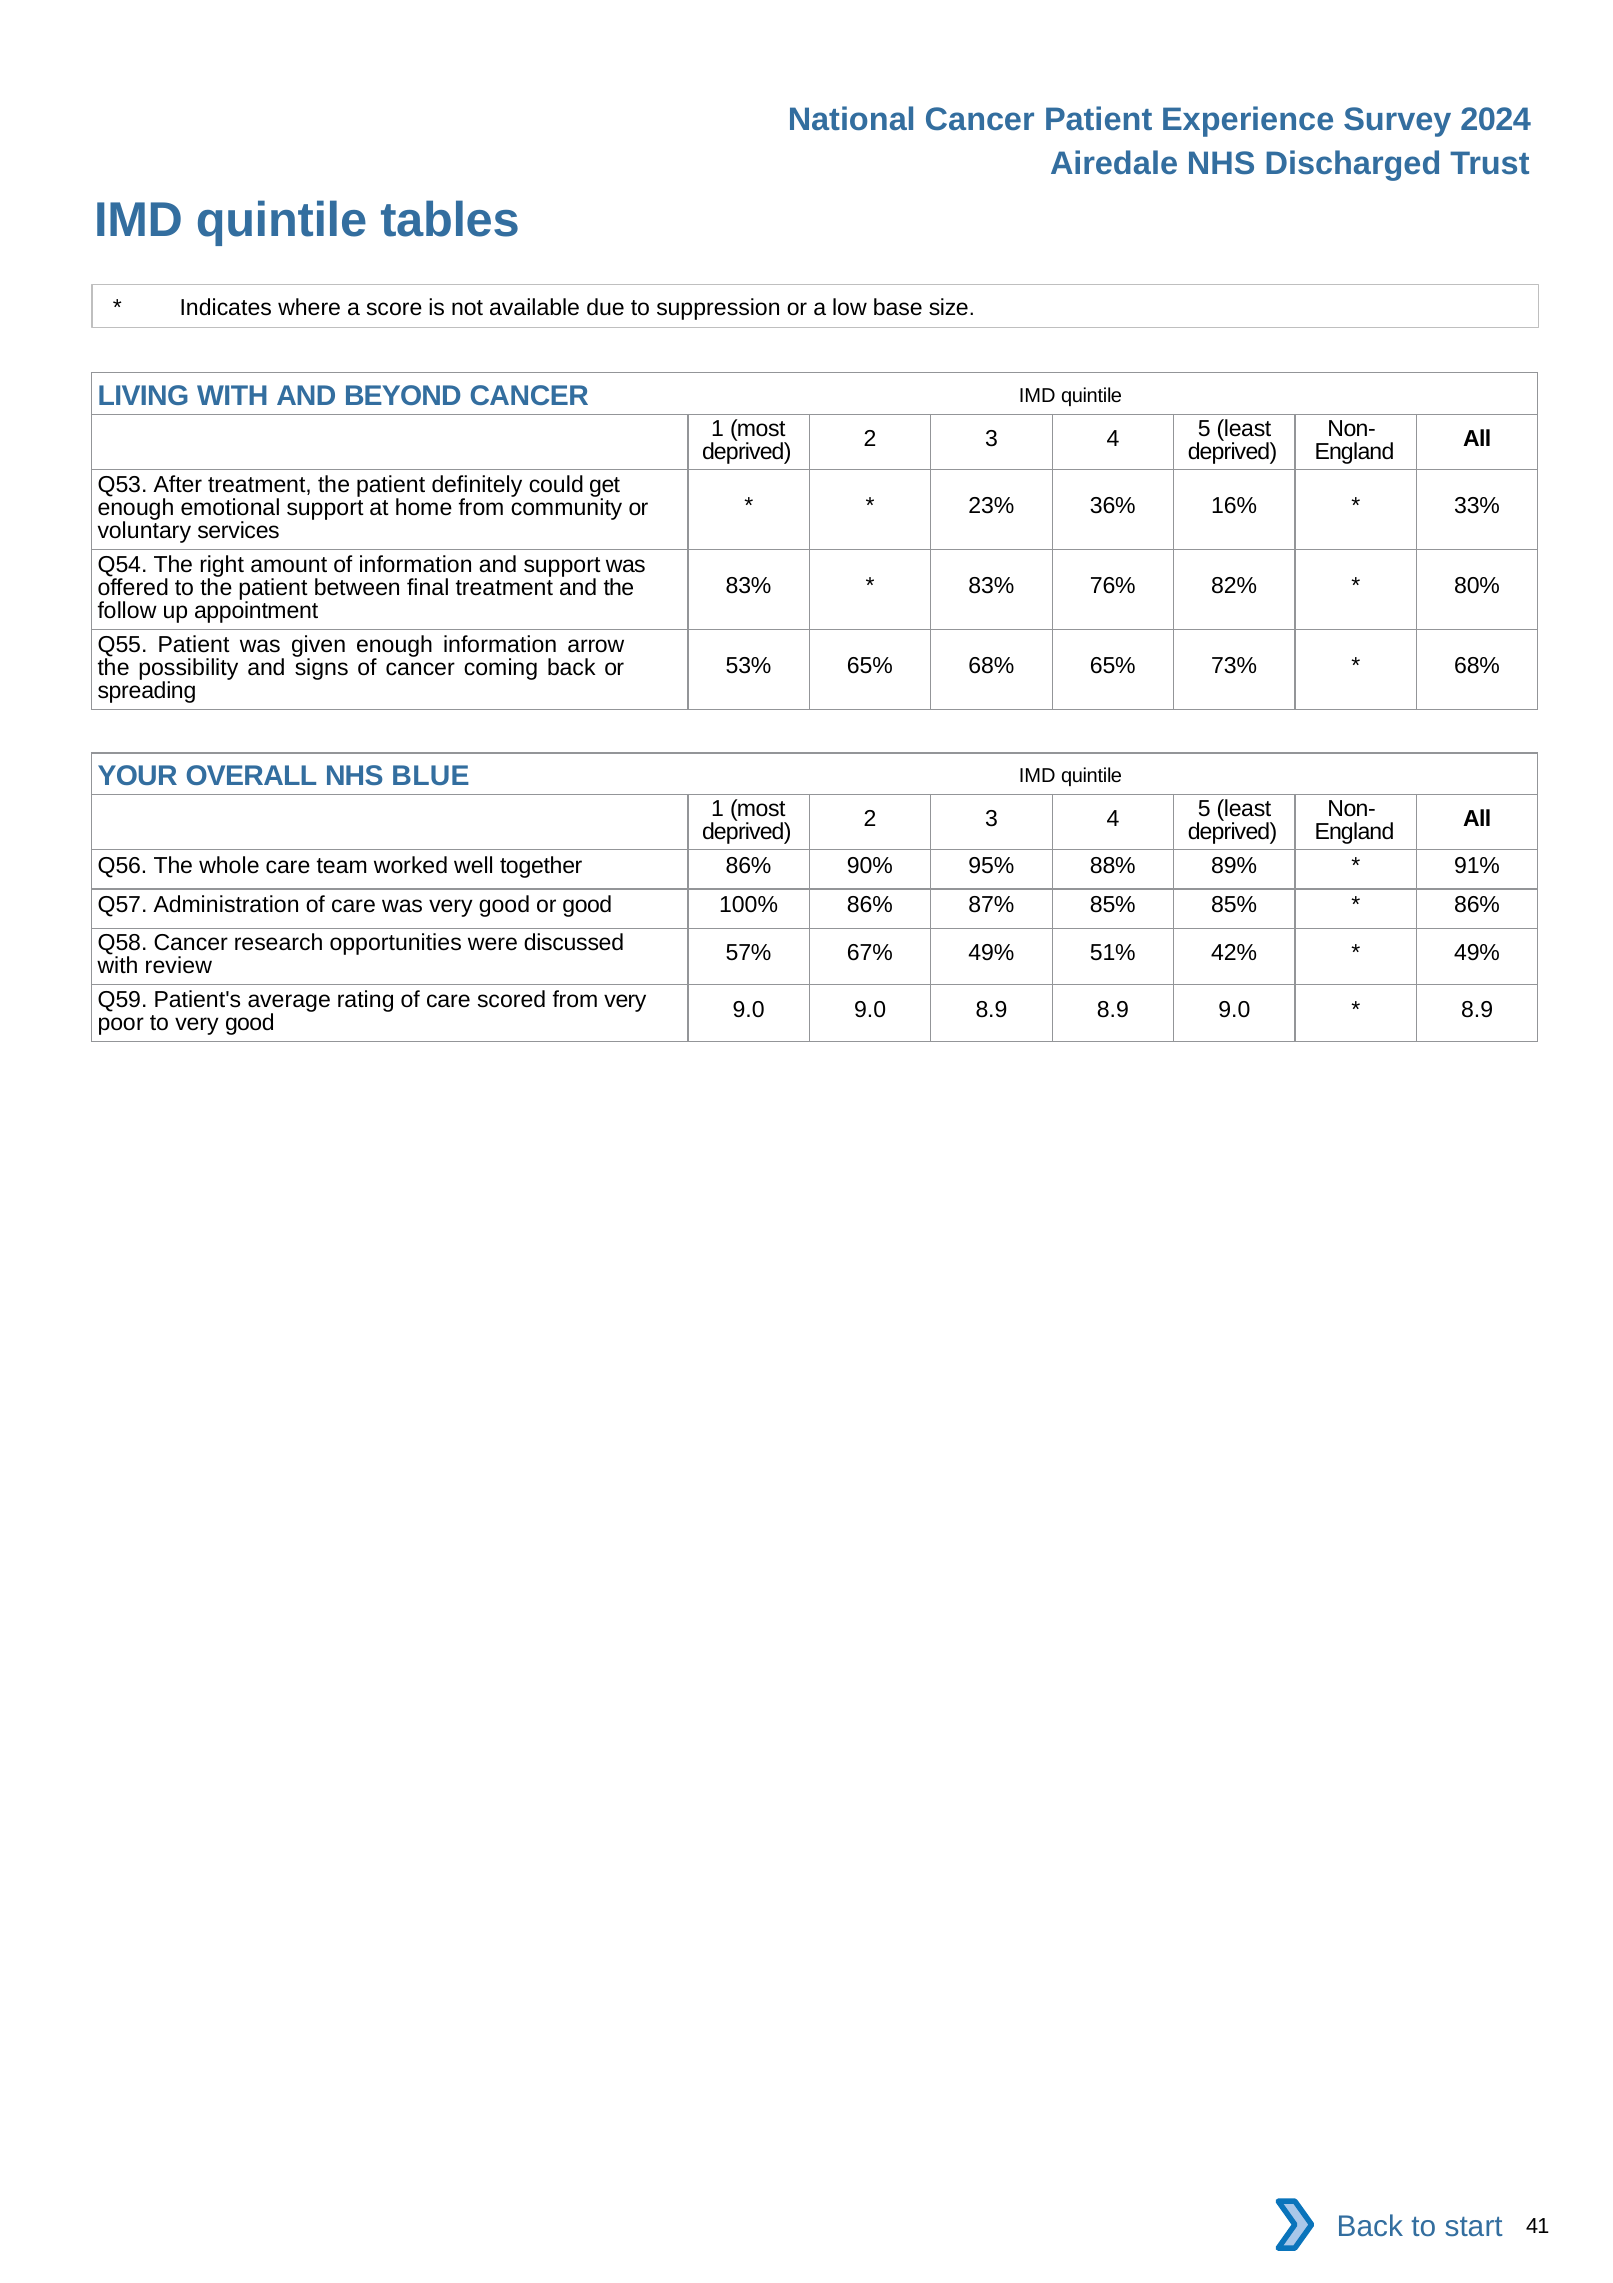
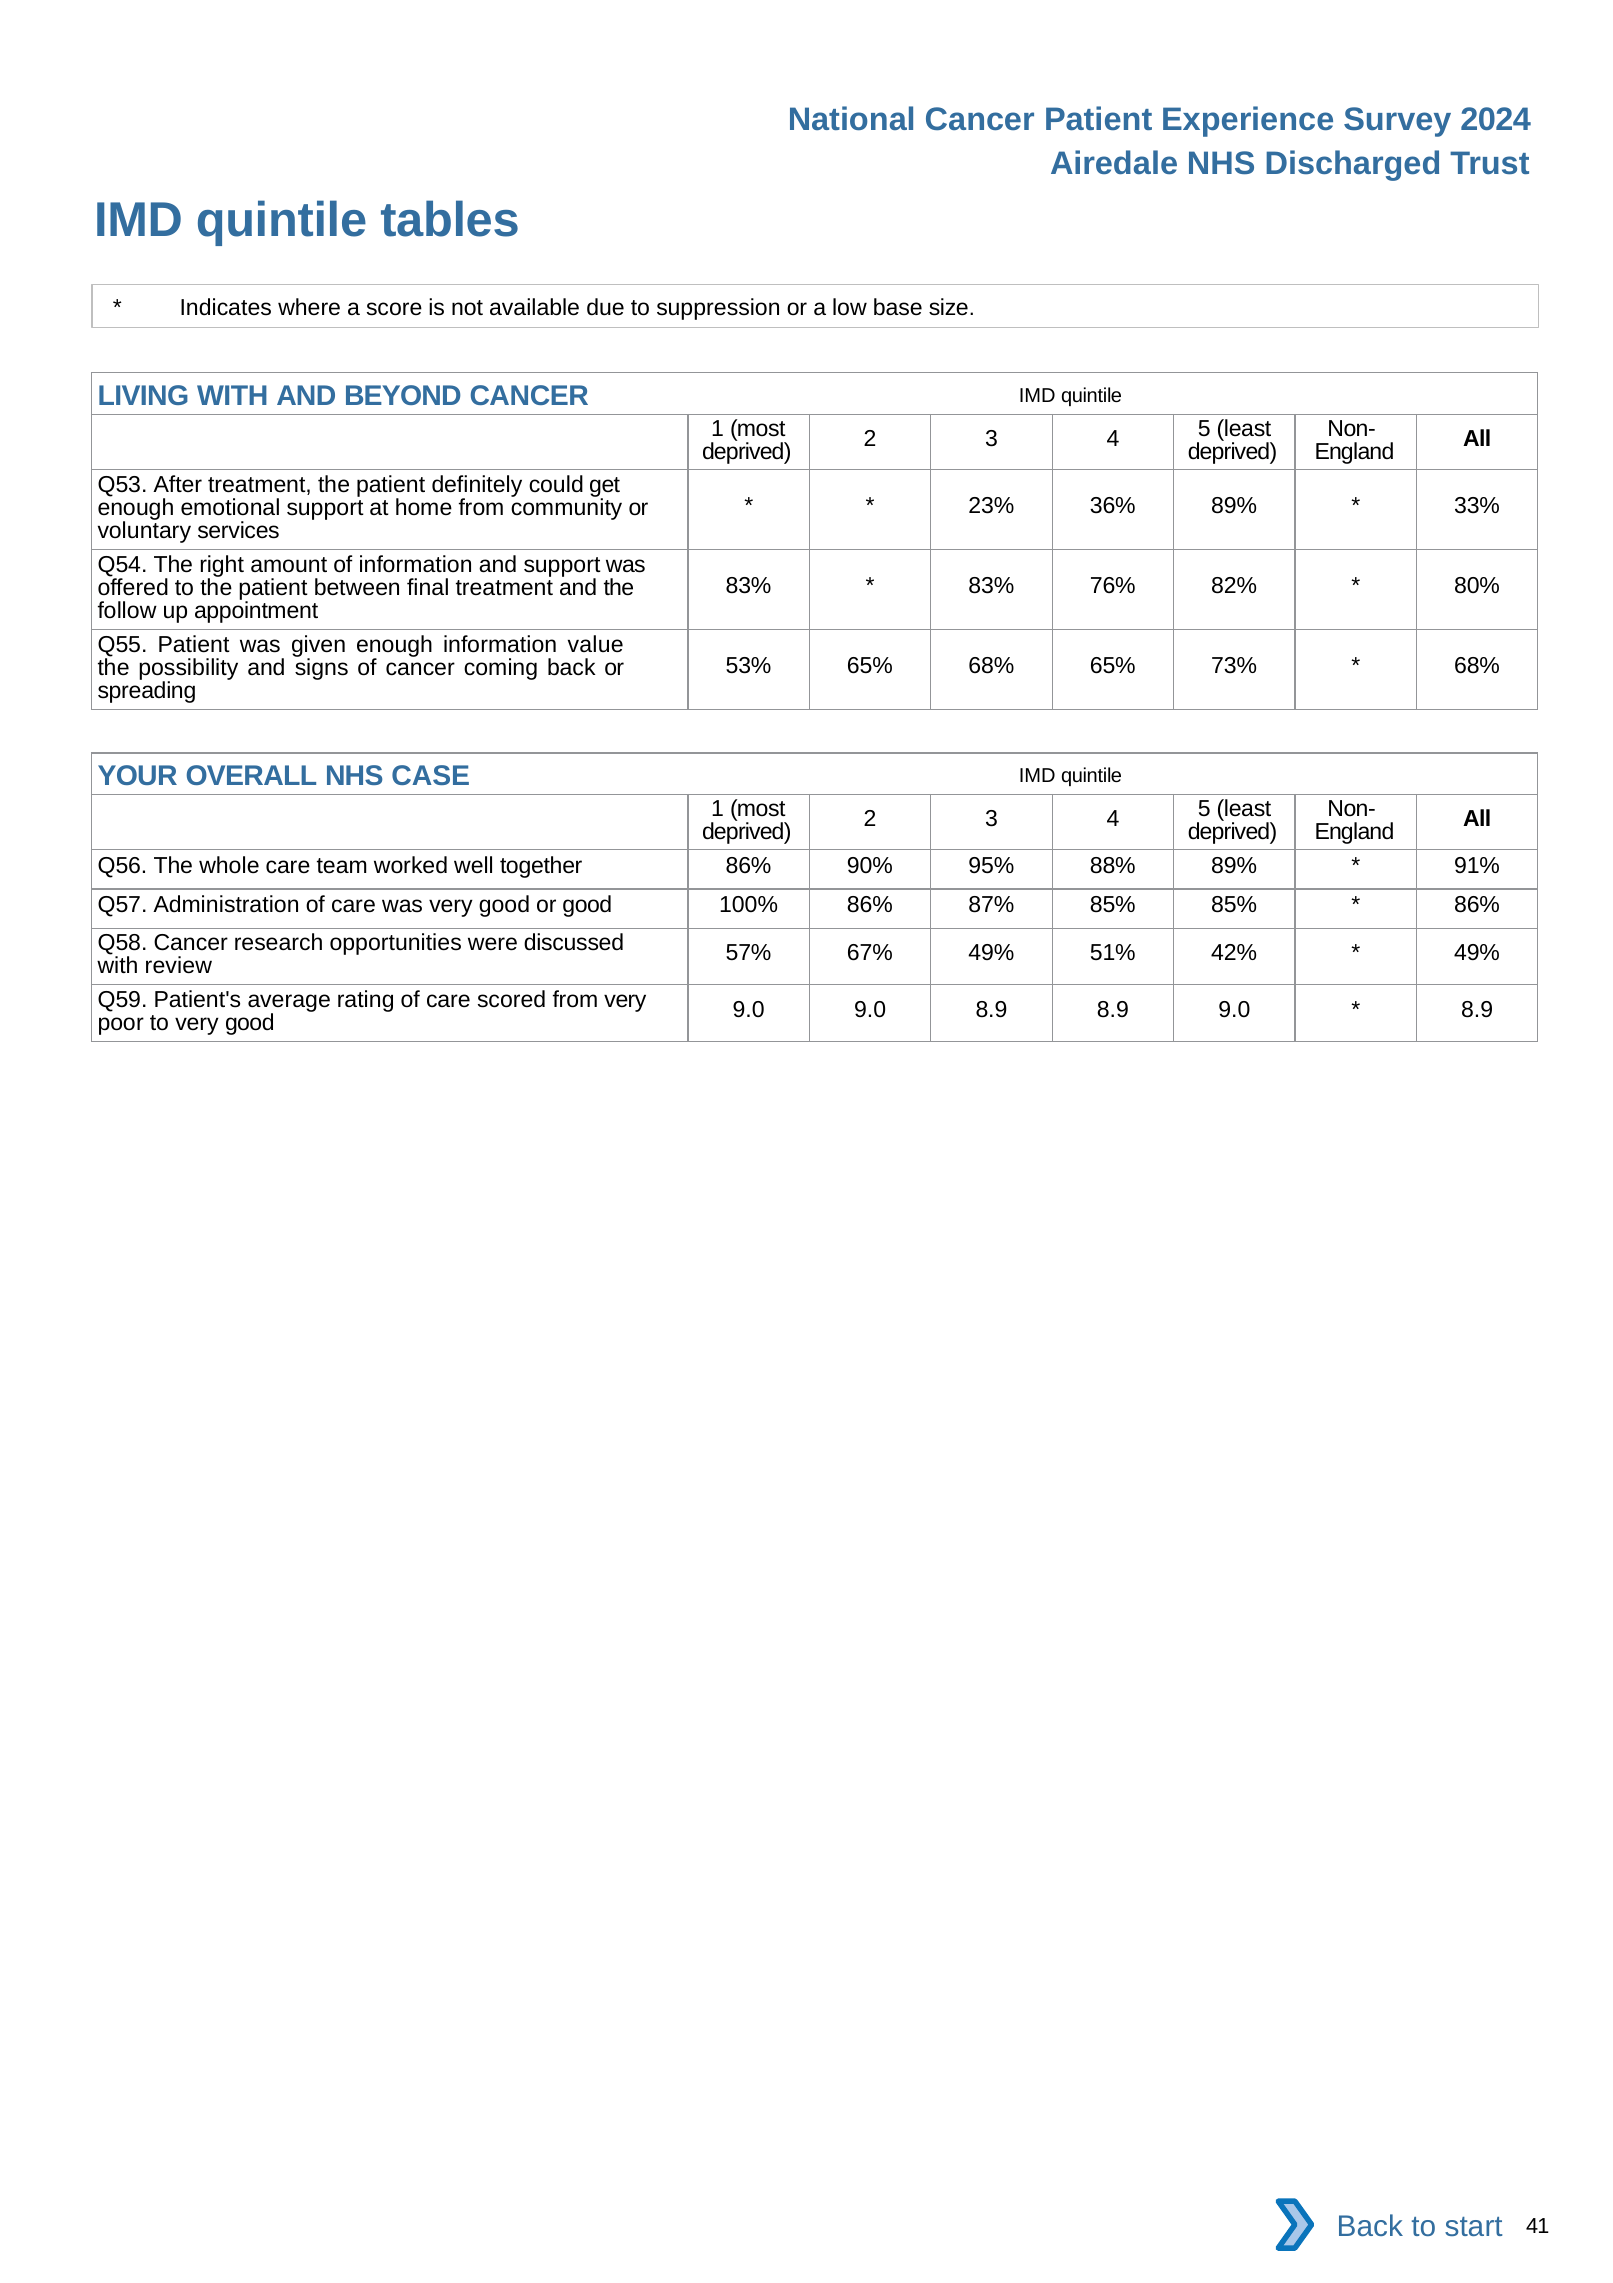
36% 16%: 16% -> 89% (1234, 506)
arrow: arrow -> value (596, 644)
BLUE: BLUE -> CASE (431, 776)
